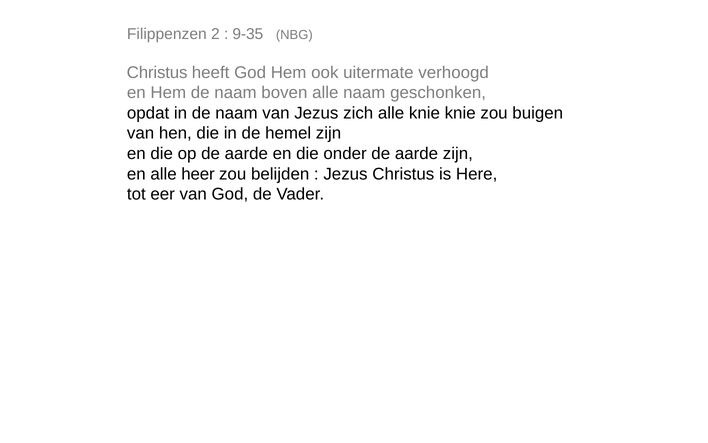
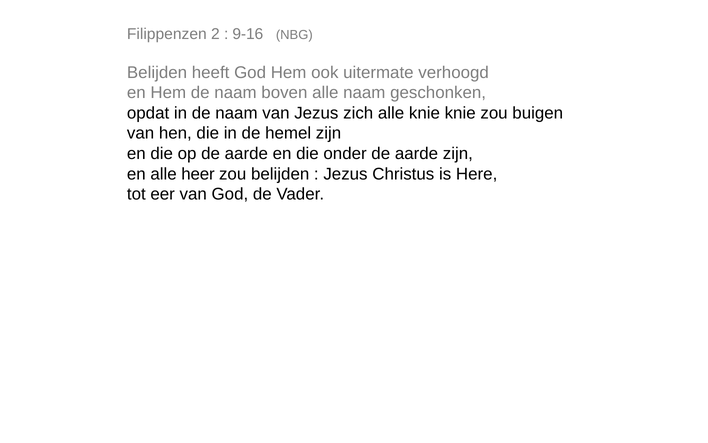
9-35: 9-35 -> 9-16 (248, 34)
Christus: Christus -> Belijden (157, 72)
